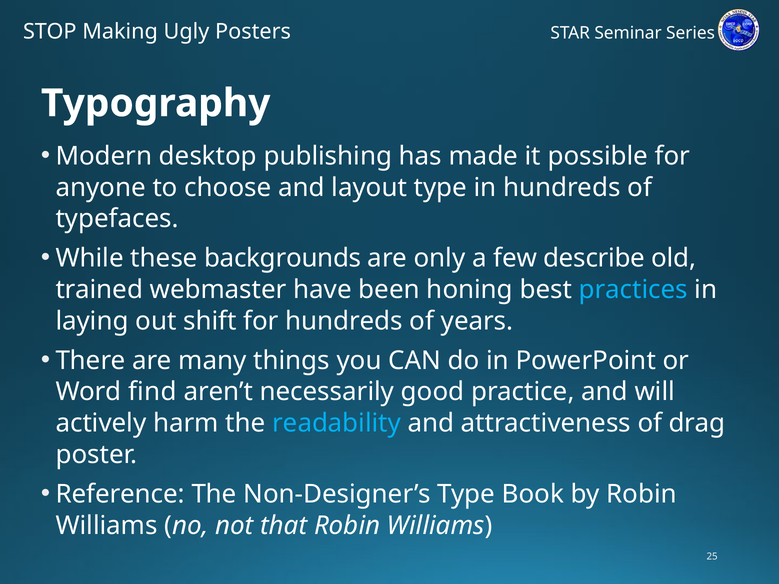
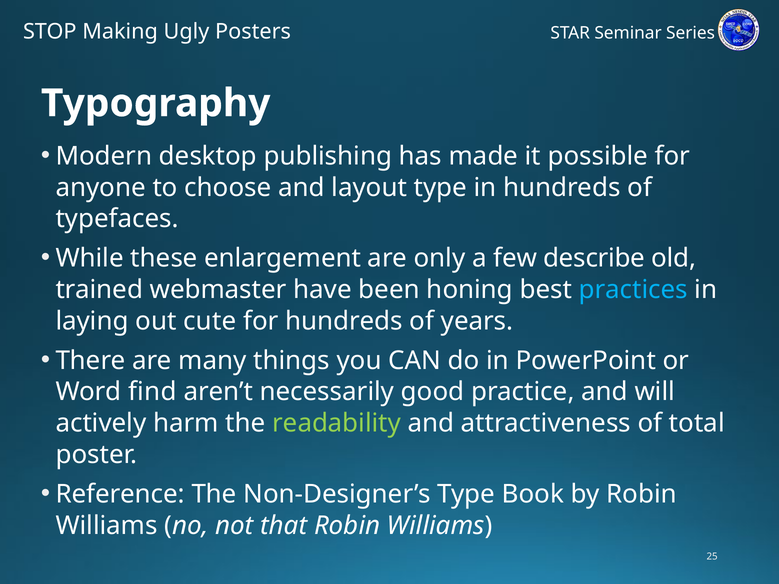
backgrounds: backgrounds -> enlargement (283, 258)
shift: shift -> cute (210, 321)
readability colour: light blue -> light green (337, 423)
drag: drag -> total (697, 423)
